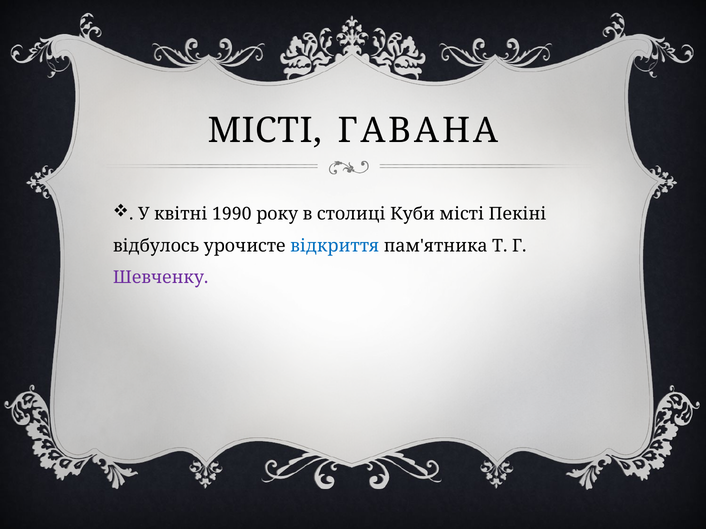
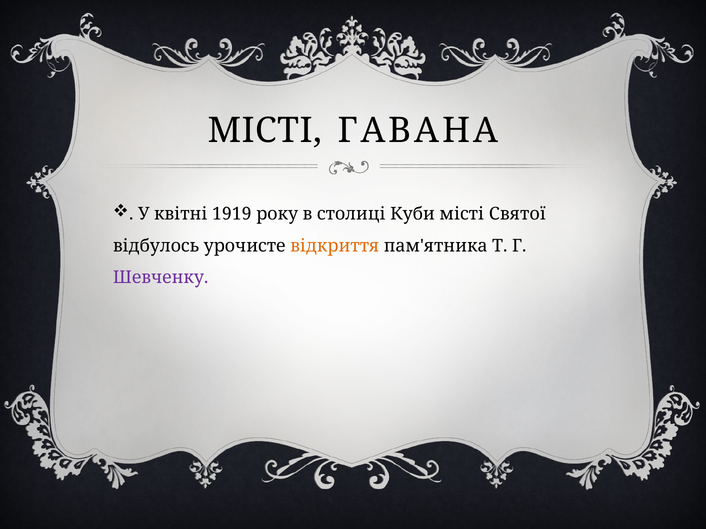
1990: 1990 -> 1919 (232, 214)
Пекіні: Пекіні -> Святої (517, 214)
відкриття colour: blue -> orange (335, 246)
